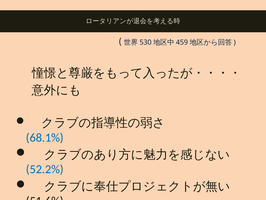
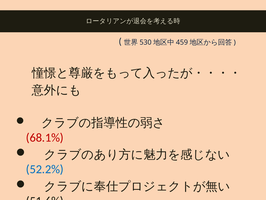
68.1% colour: blue -> red (45, 137)
